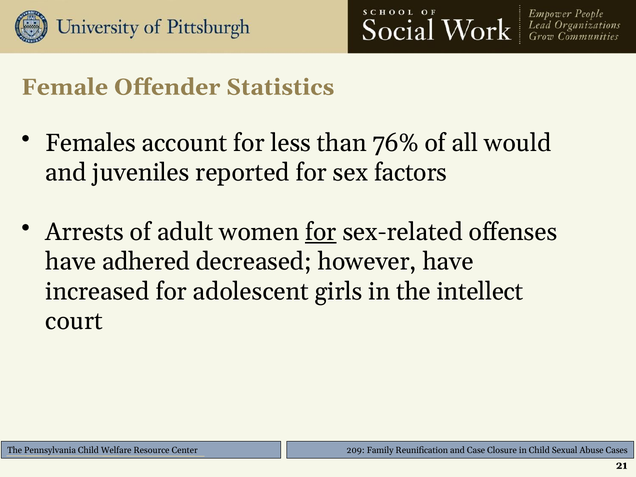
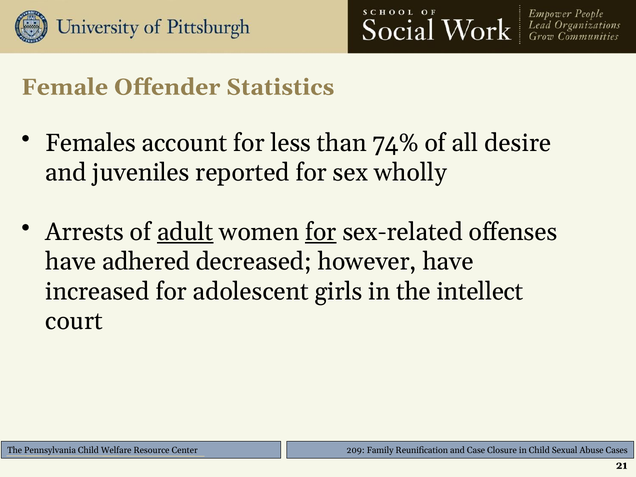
76%: 76% -> 74% (396, 143)
would: would -> desire (518, 143)
factors: factors -> wholly (410, 173)
adult underline: none -> present (185, 232)
